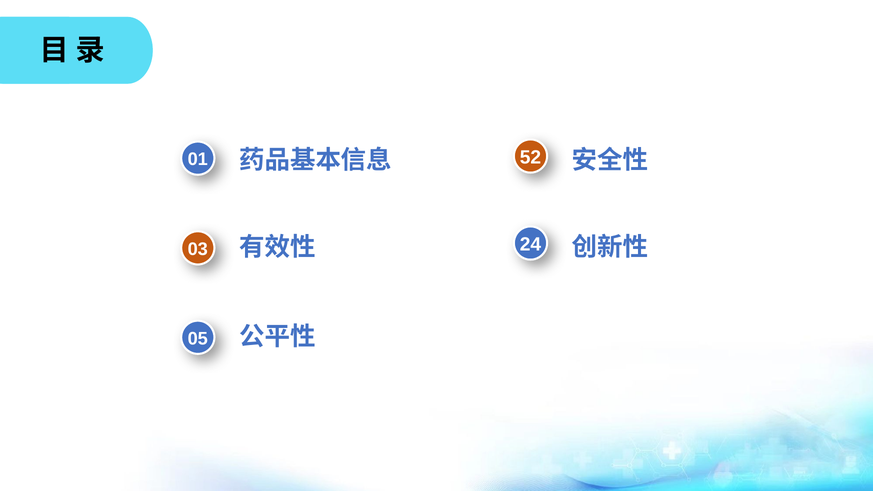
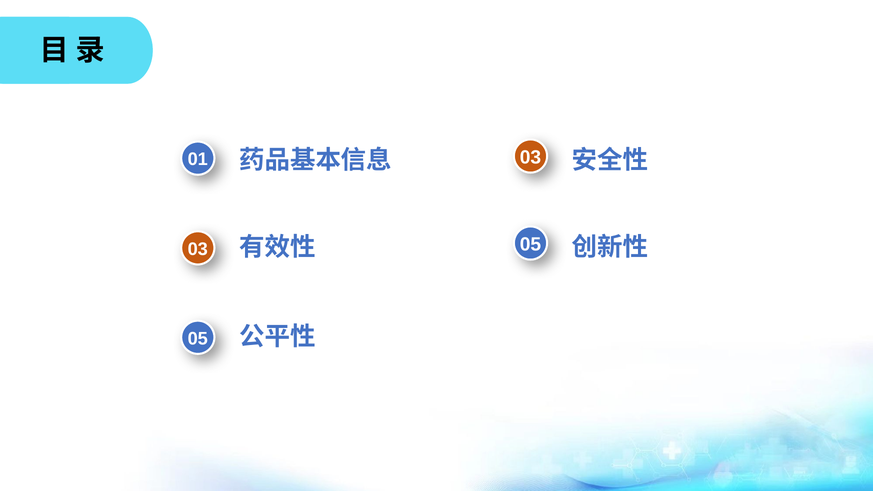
52: 52 -> 03 (530, 157)
24: 24 -> 05 (530, 244)
